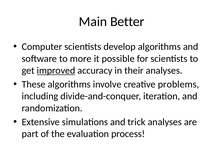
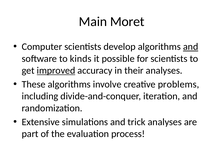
Better: Better -> Moret (127, 22)
and underline: none -> present (191, 47)
more: more -> kinds (81, 59)
